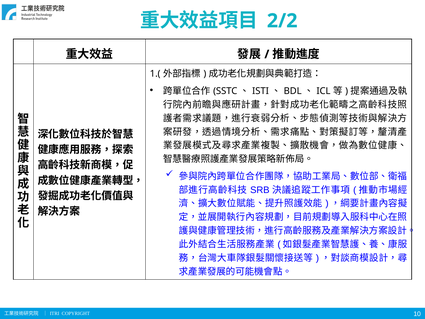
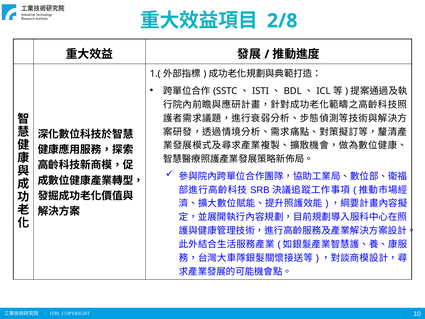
2/2: 2/2 -> 2/8 (282, 21)
